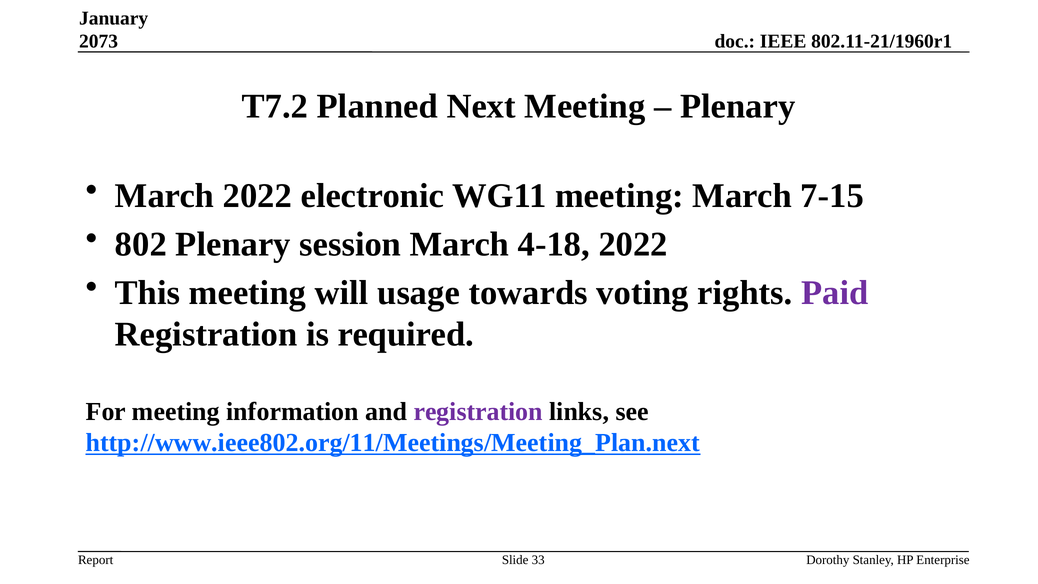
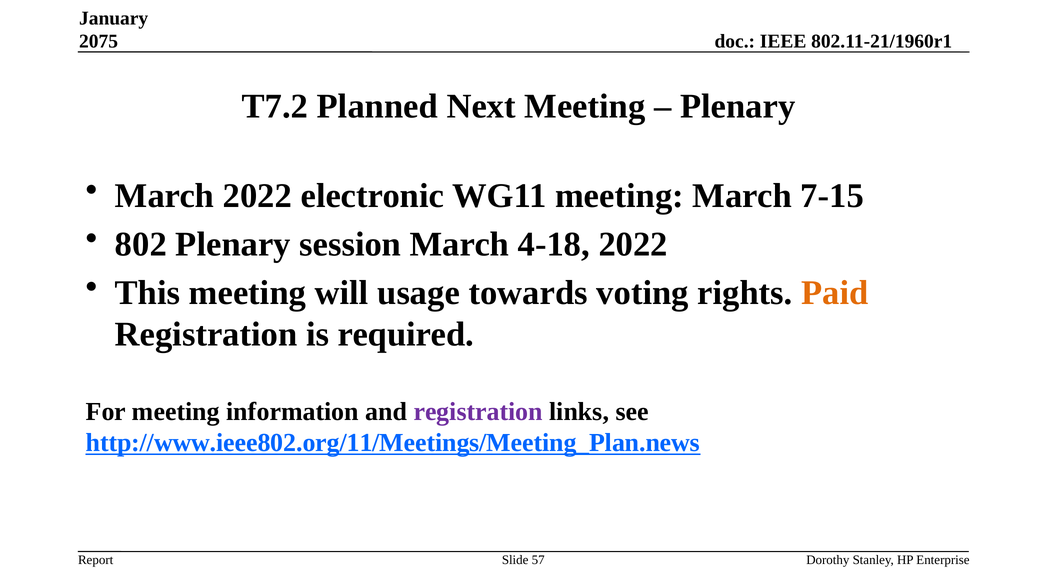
2073: 2073 -> 2075 (99, 42)
Paid colour: purple -> orange (835, 293)
http://www.ieee802.org/11/Meetings/Meeting_Plan.next: http://www.ieee802.org/11/Meetings/Meeting_Plan.next -> http://www.ieee802.org/11/Meetings/Meeting_Plan.news (393, 443)
33: 33 -> 57 (538, 560)
